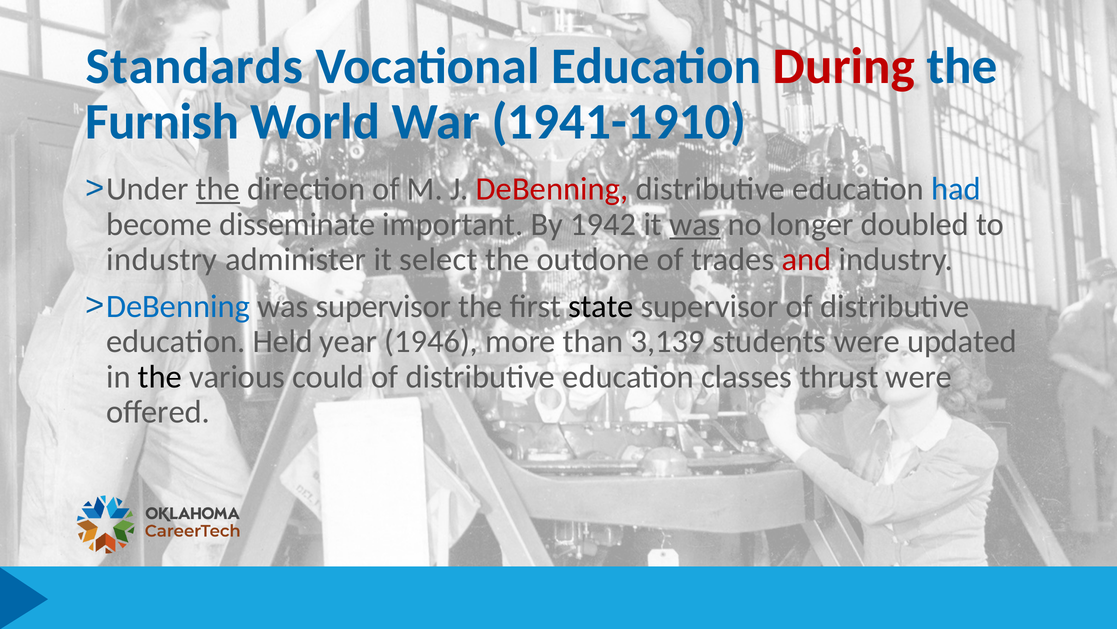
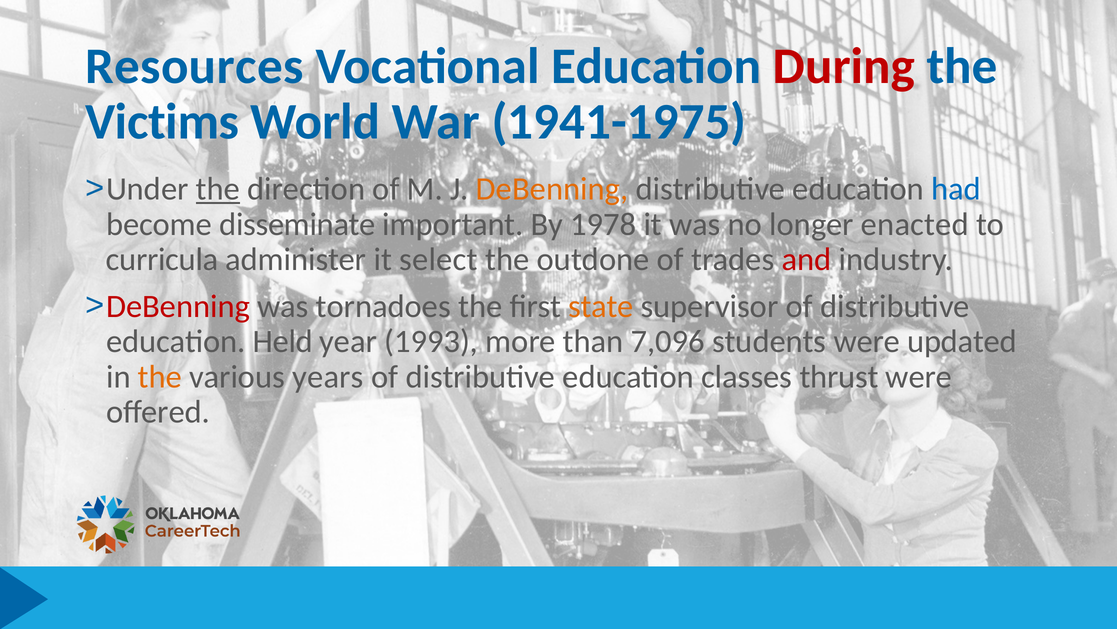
Standards: Standards -> Resources (194, 66)
Furnish: Furnish -> Victims (162, 121)
1941-1910: 1941-1910 -> 1941-1975 (619, 121)
DeBenning colour: red -> orange (552, 189)
1942: 1942 -> 1978 (603, 224)
was underline: present -> none (695, 224)
doubled: doubled -> enacted (915, 224)
industry: industry -> curricula (162, 259)
DeBenning colour: blue -> red (178, 306)
was supervisor: supervisor -> tornadoes (383, 306)
state colour: black -> orange (601, 306)
1946: 1946 -> 1993 (431, 341)
3,139: 3,139 -> 7,096 (668, 341)
the colour: black -> orange (160, 376)
could: could -> years (328, 376)
